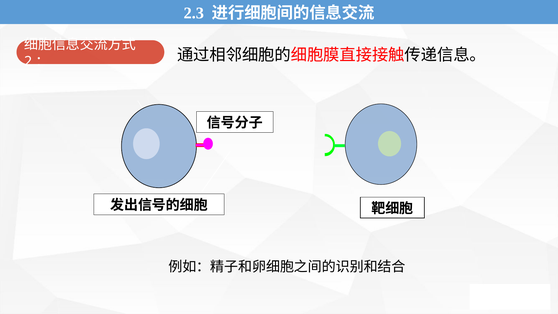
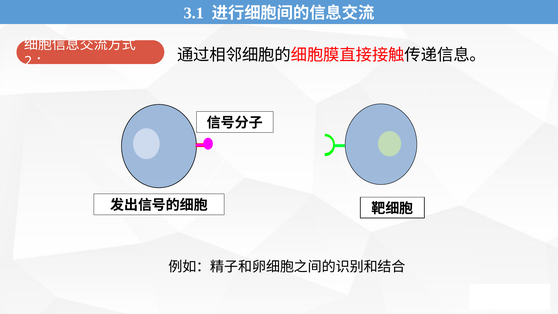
2.3: 2.3 -> 3.1 (194, 13)
